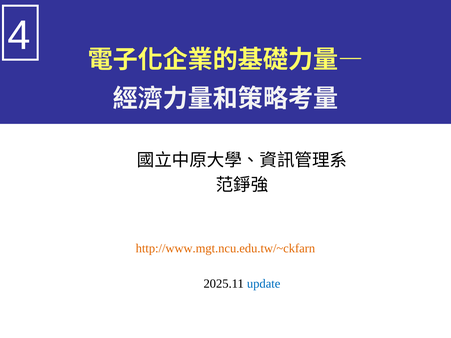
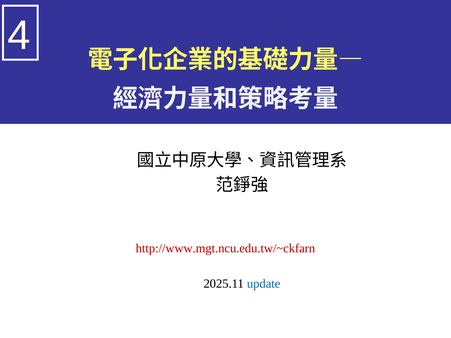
http://www.mgt.ncu.edu.tw/~ckfarn colour: orange -> red (225, 249)
